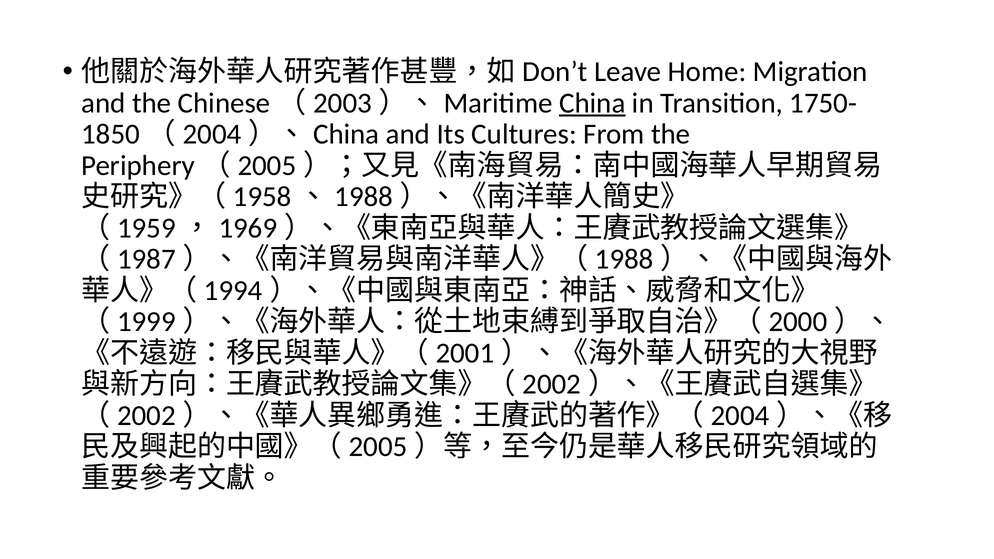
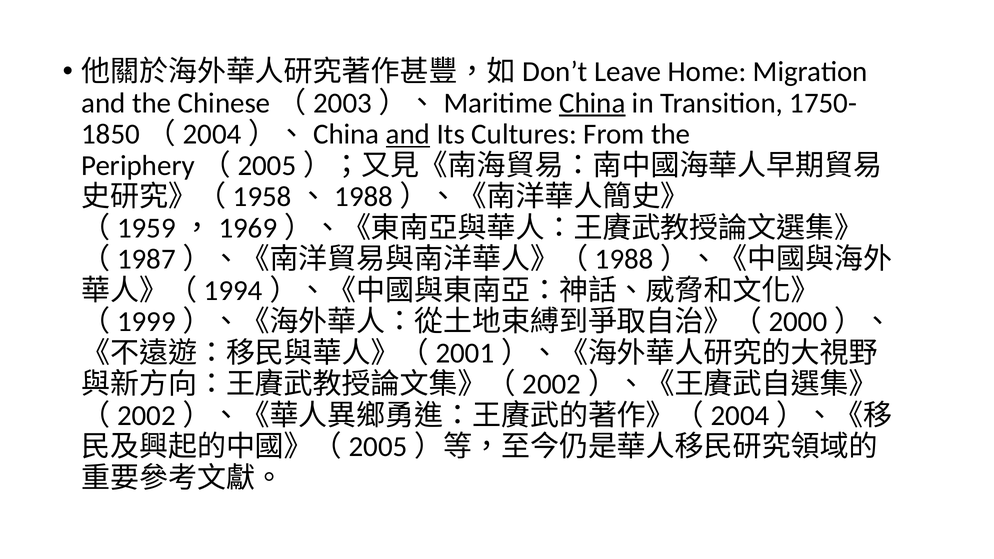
and underline: none -> present (408, 134)
